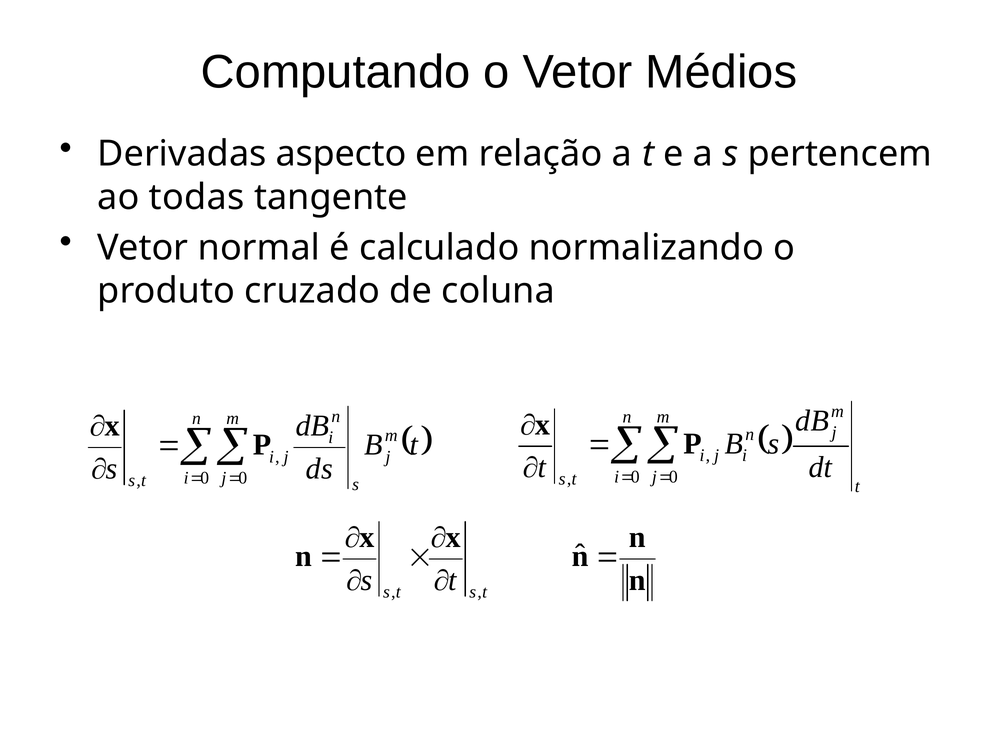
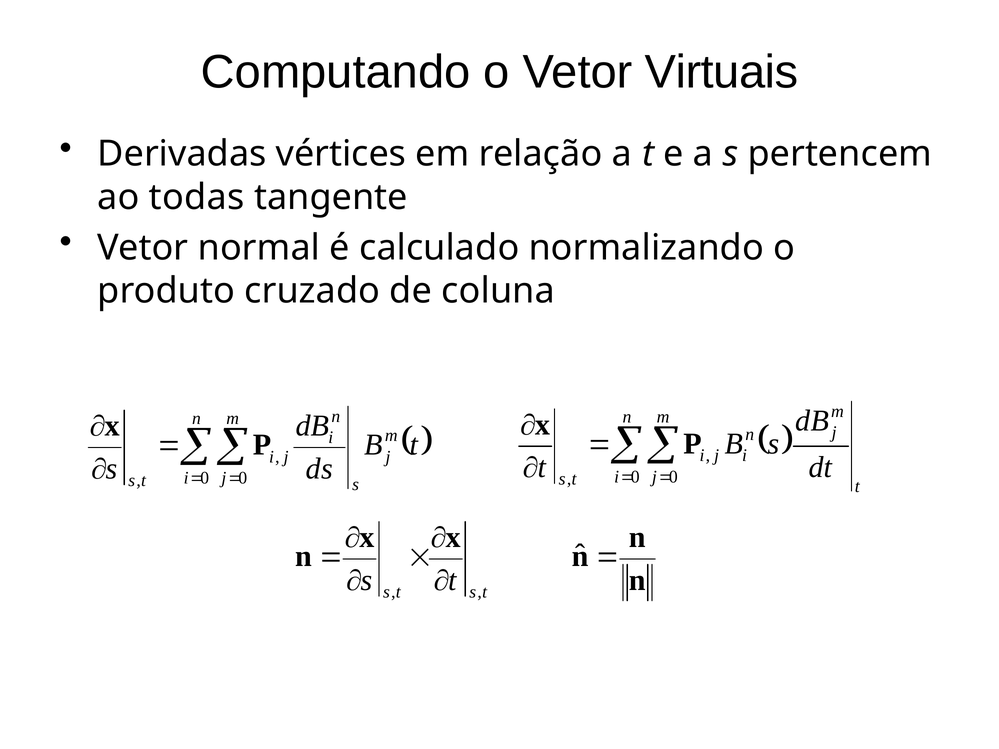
Médios: Médios -> Virtuais (722, 72)
aspecto: aspecto -> vértices (341, 154)
